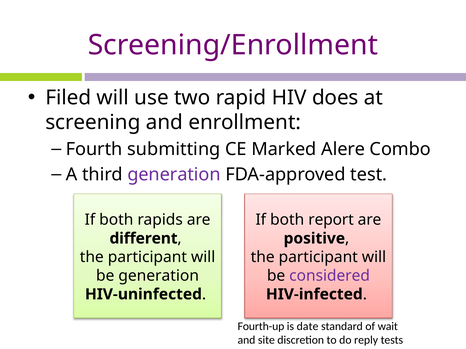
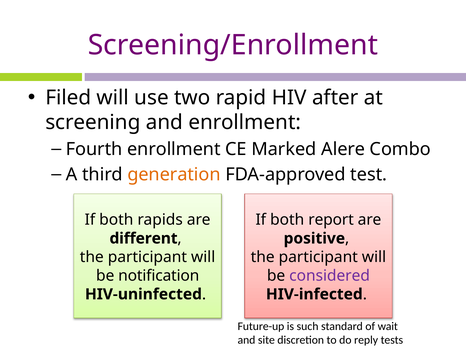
does: does -> after (335, 98)
Fourth submitting: submitting -> enrollment (174, 149)
generation colour: purple -> orange (174, 175)
be generation: generation -> notification (159, 276)
Fourth-up: Fourth-up -> Future-up (261, 327)
date: date -> such (308, 327)
